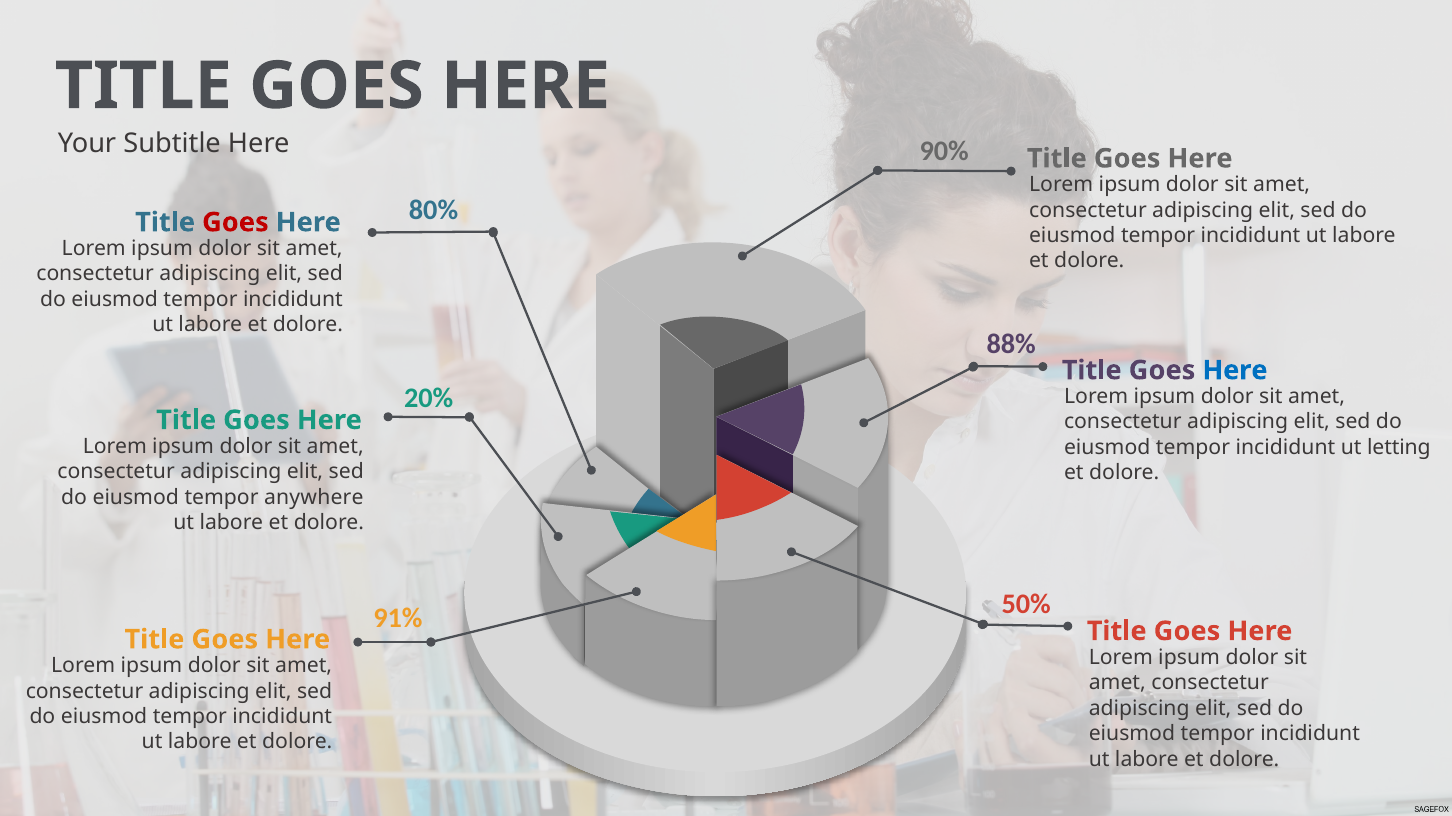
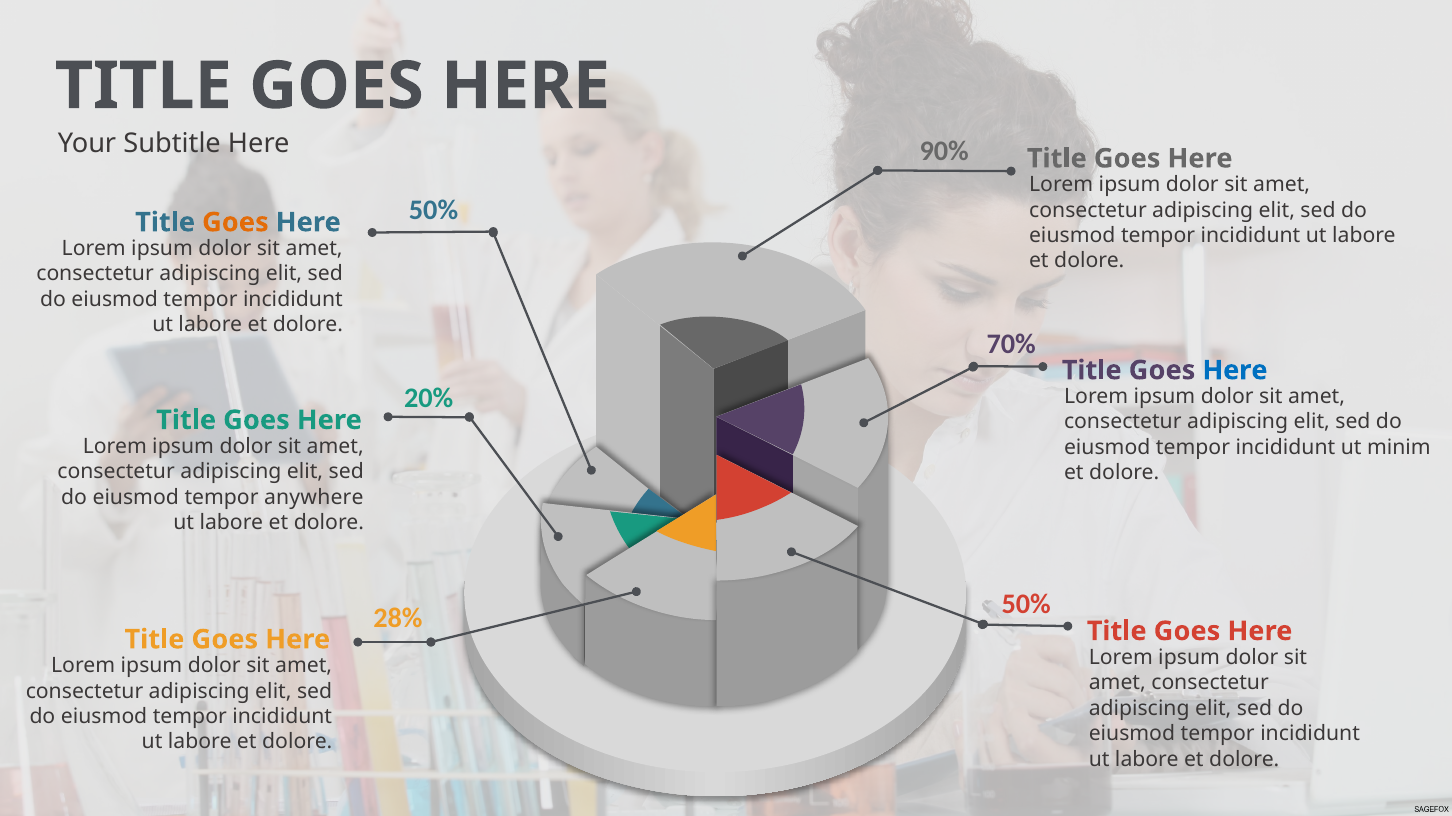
80%: 80% -> 50% (434, 210)
Goes colour: red -> orange (235, 223)
88%: 88% -> 70% (1011, 345)
letting: letting -> minim (1399, 448)
91%: 91% -> 28% (398, 619)
